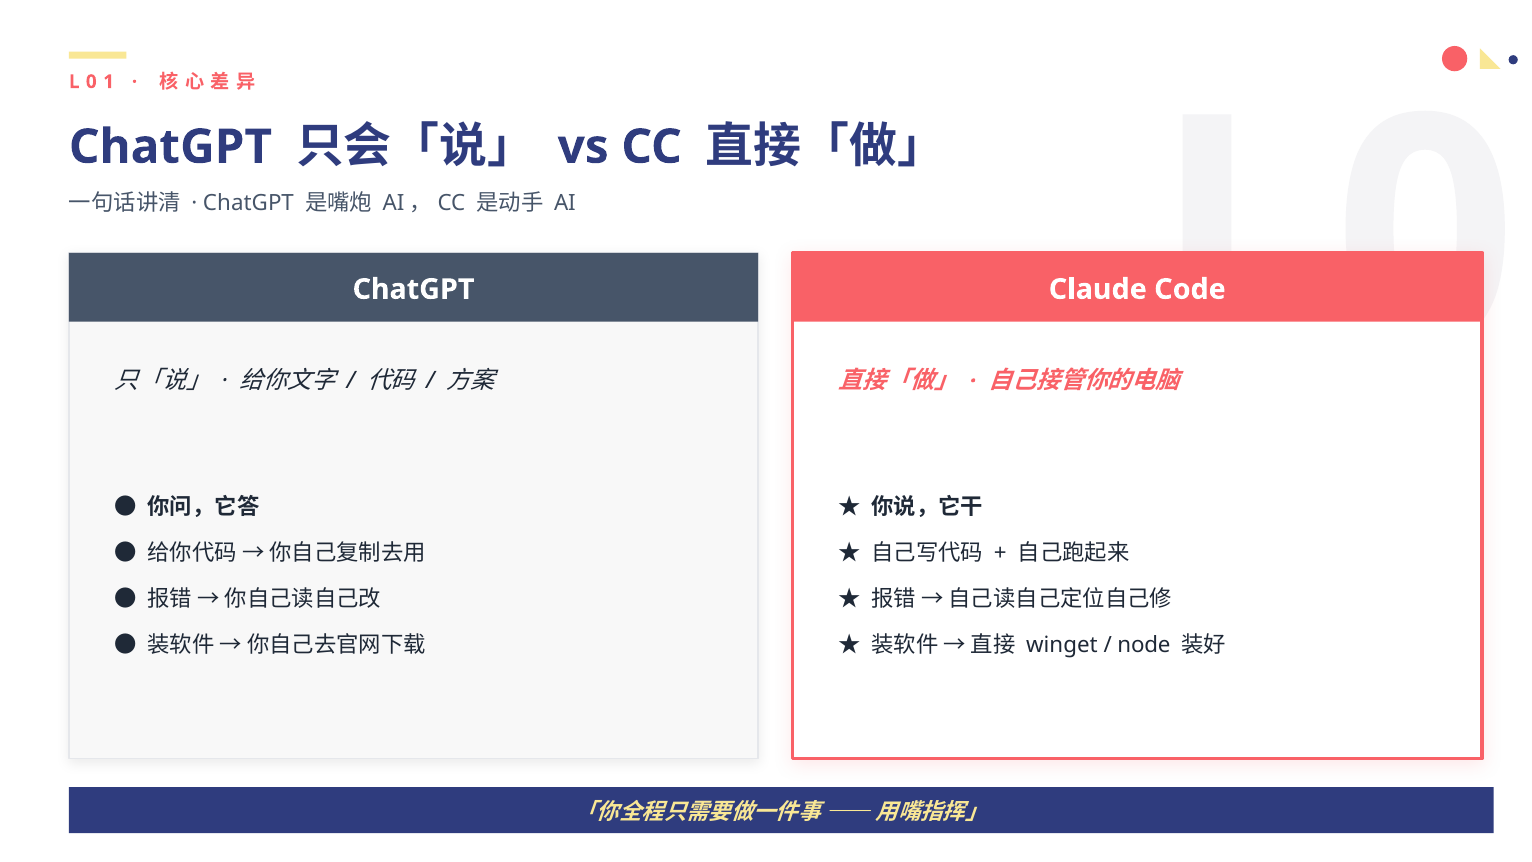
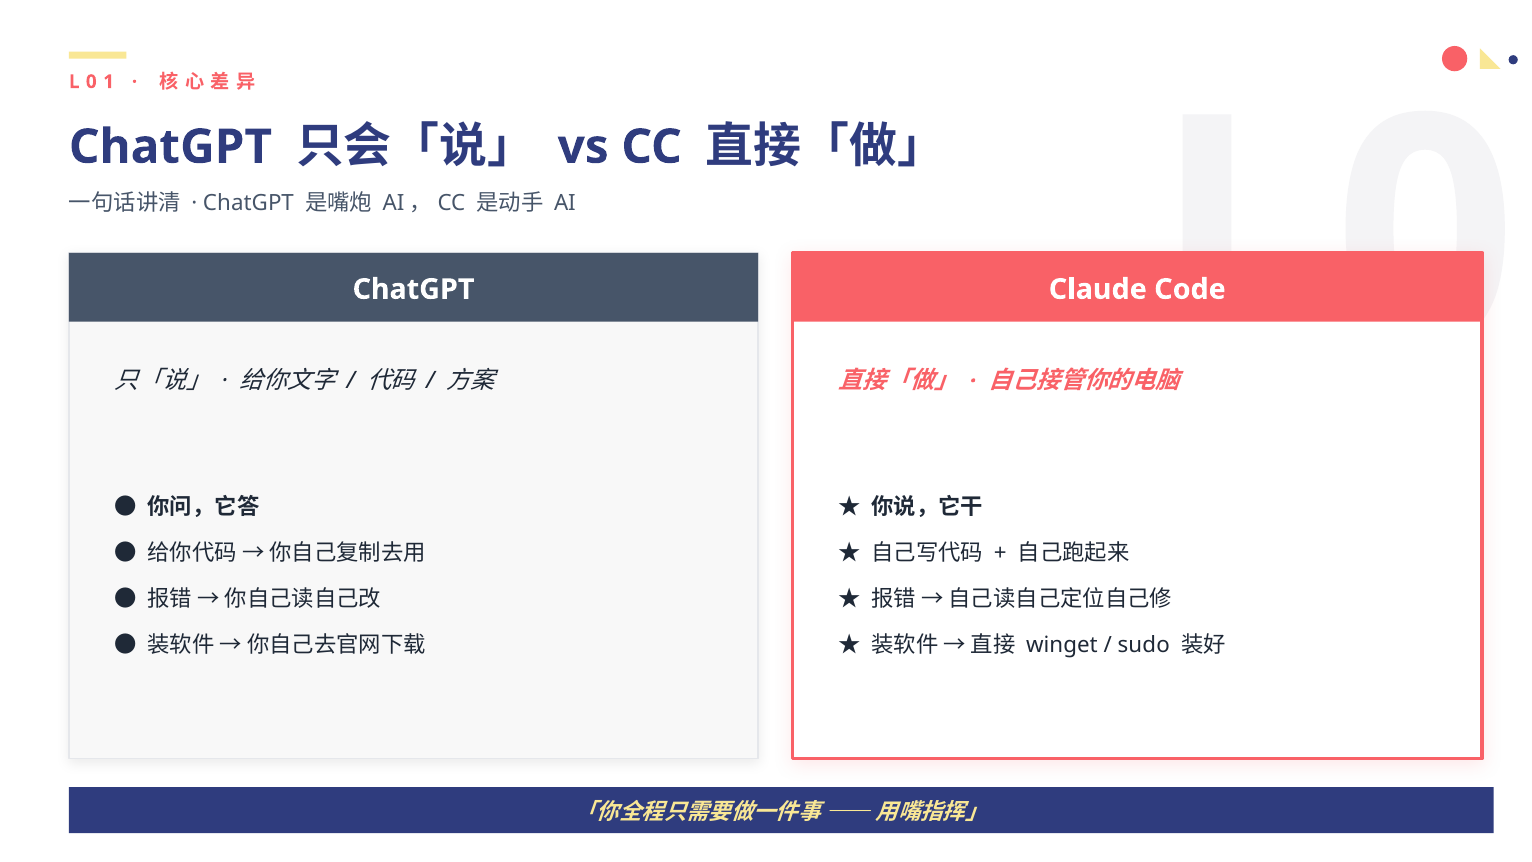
node: node -> sudo (1144, 645)
